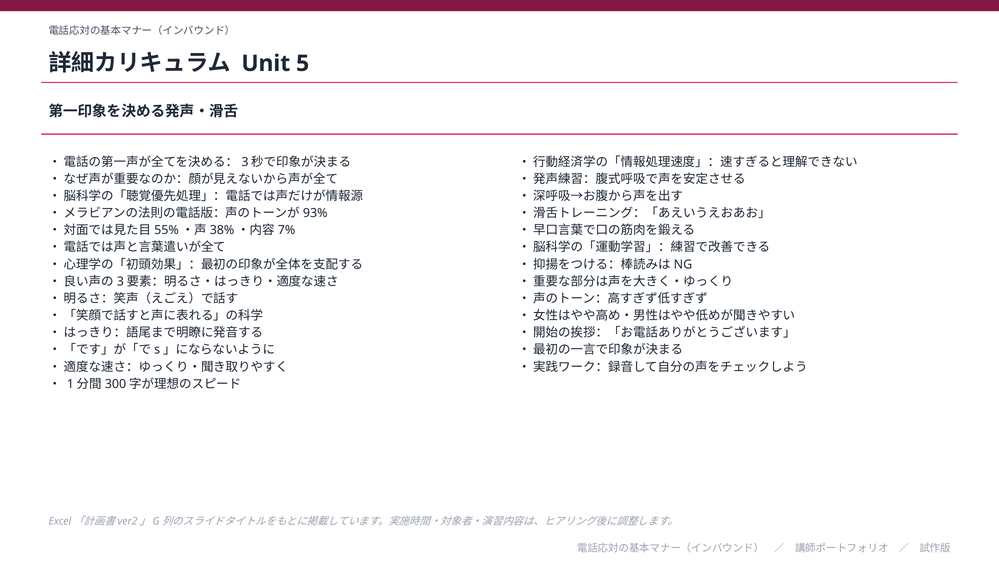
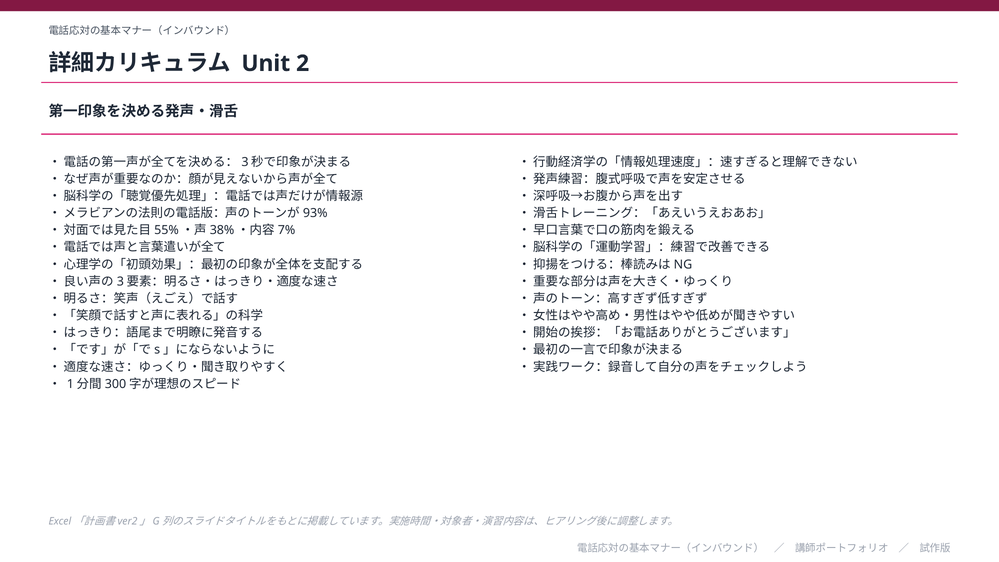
5: 5 -> 2 (303, 63)
